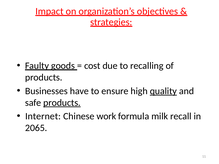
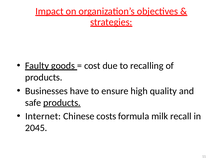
quality underline: present -> none (163, 91)
work: work -> costs (106, 116)
2065: 2065 -> 2045 (36, 128)
